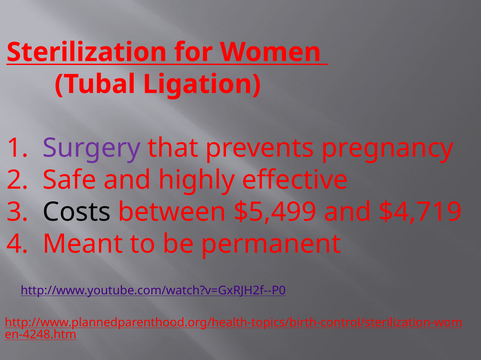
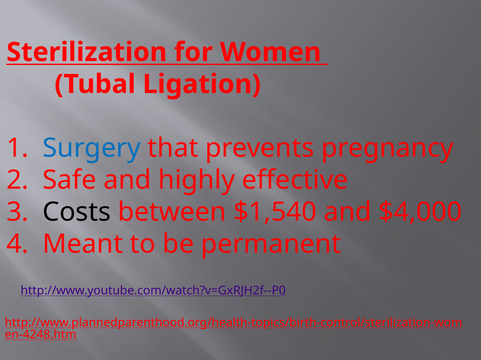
Surgery colour: purple -> blue (92, 148)
$5,499: $5,499 -> $1,540 (275, 213)
$4,719: $4,719 -> $4,000 (420, 213)
